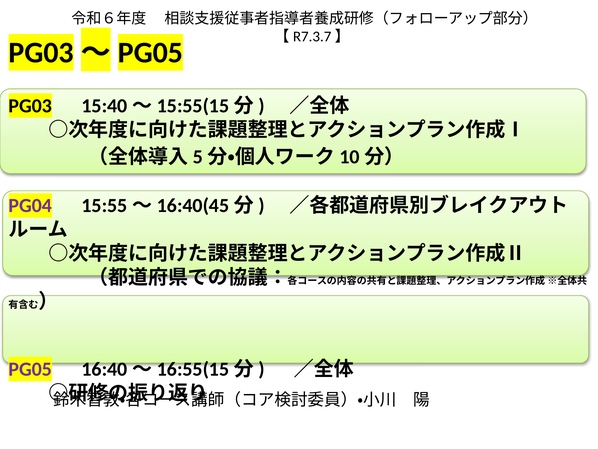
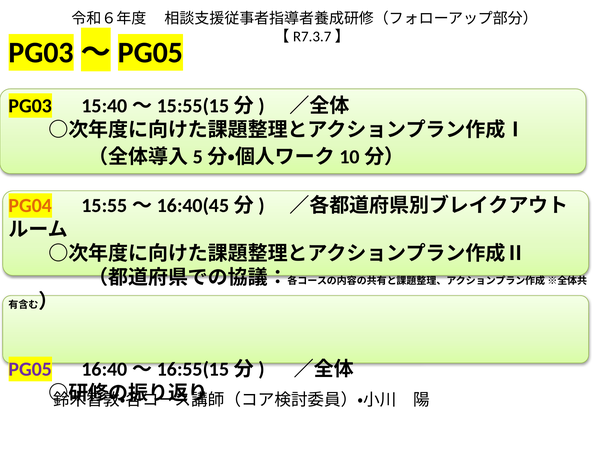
PG04 colour: purple -> orange (30, 205)
